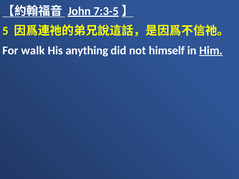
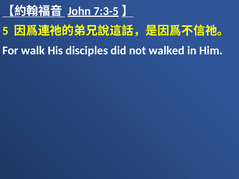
anything: anything -> disciples (87, 51)
himself: himself -> walked (167, 51)
Him underline: present -> none (211, 51)
